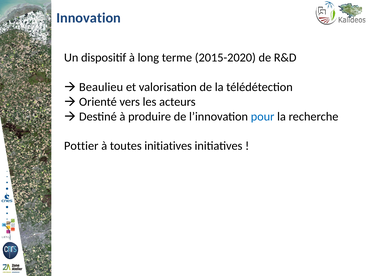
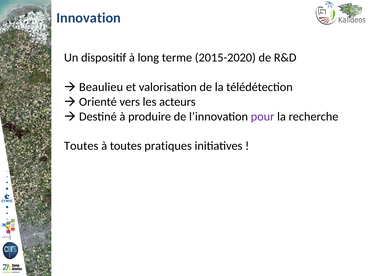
pour colour: blue -> purple (263, 116)
Pottier: Pottier -> Toutes (81, 146)
toutes initiatives: initiatives -> pratiques (168, 146)
